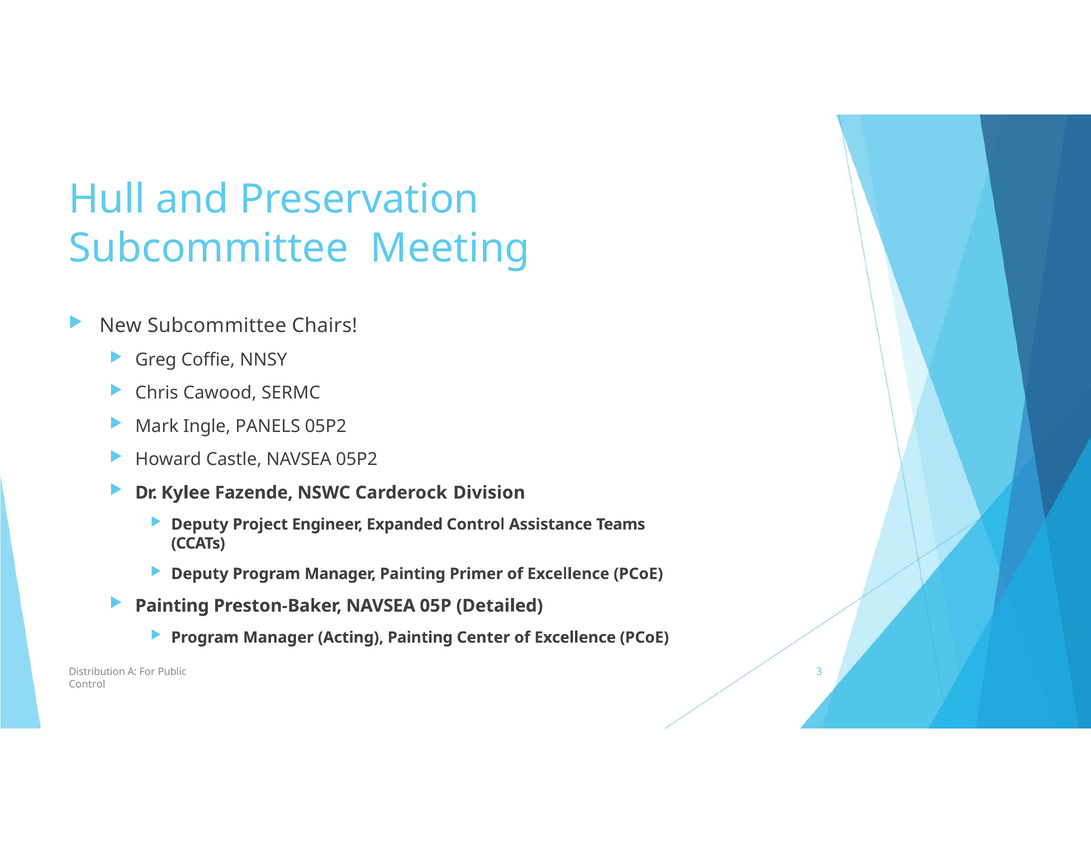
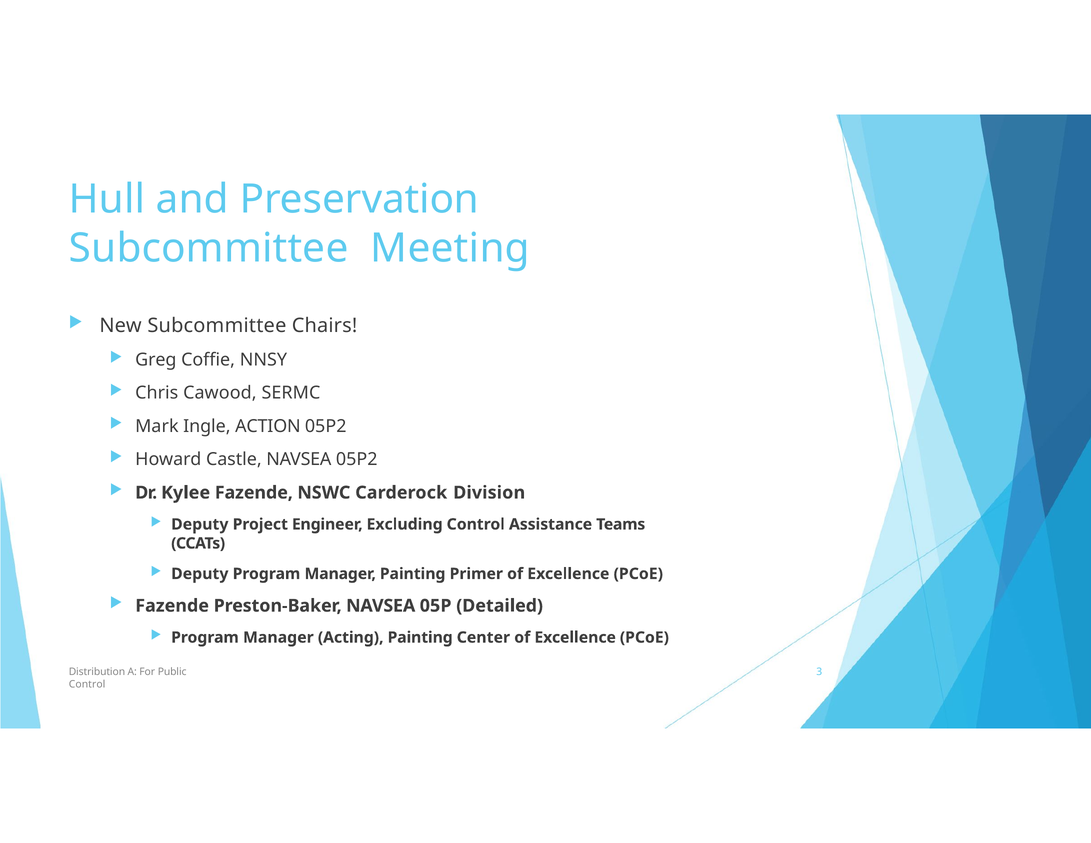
PANELS: PANELS -> ACTION (268, 426)
Expanded: Expanded -> Excluding (405, 524)
Painting: Painting -> Fazende (172, 606)
